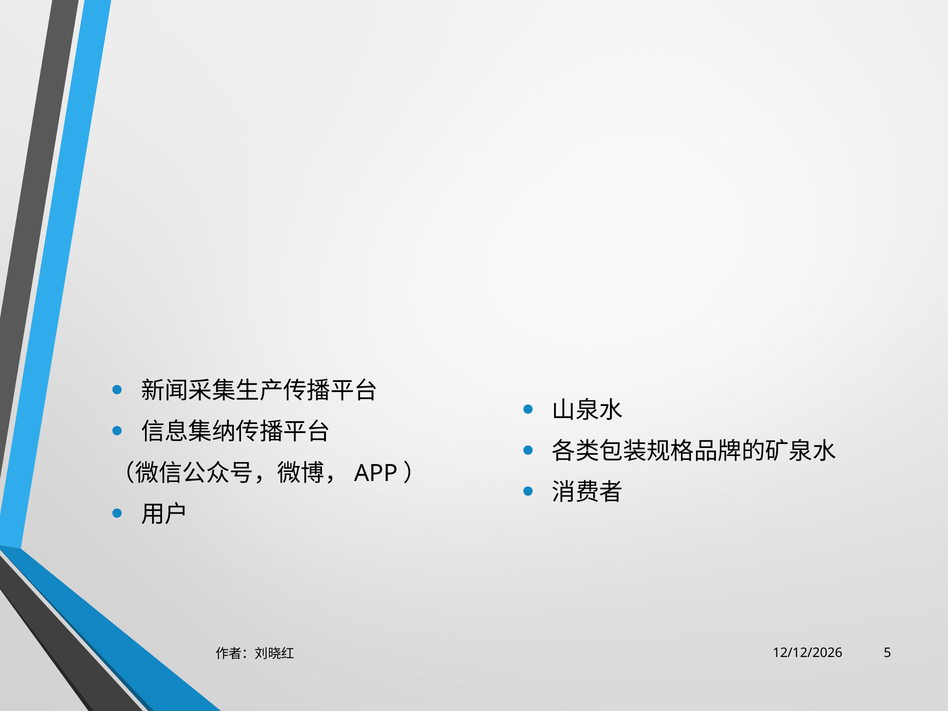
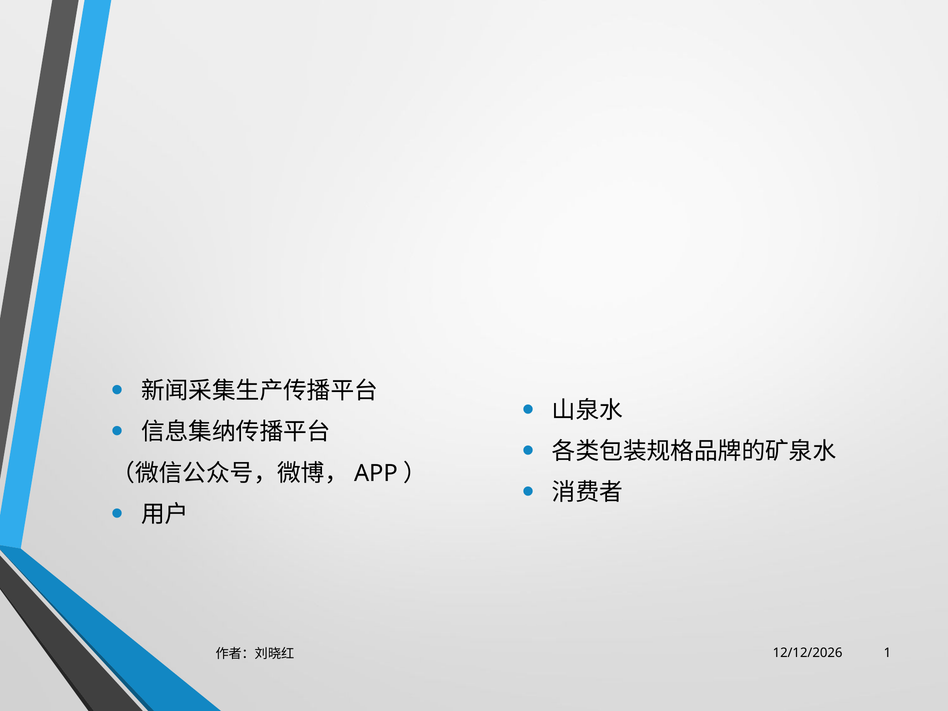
5: 5 -> 1 (887, 653)
